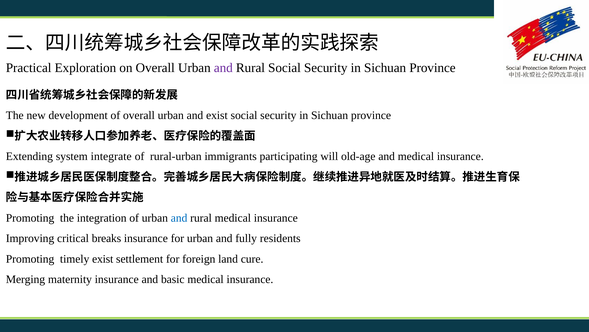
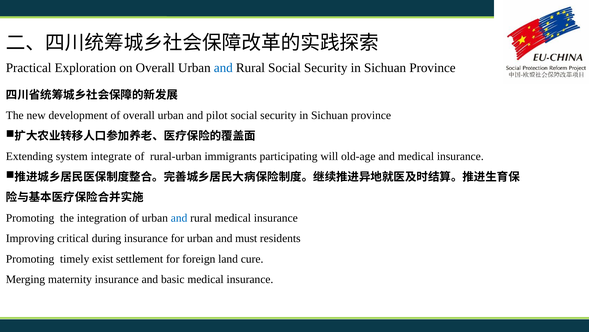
and colour: purple -> blue (223, 68)
and exist: exist -> pilot (217, 115)
breaks: breaks -> during (106, 238)
fully: fully -> must (246, 238)
